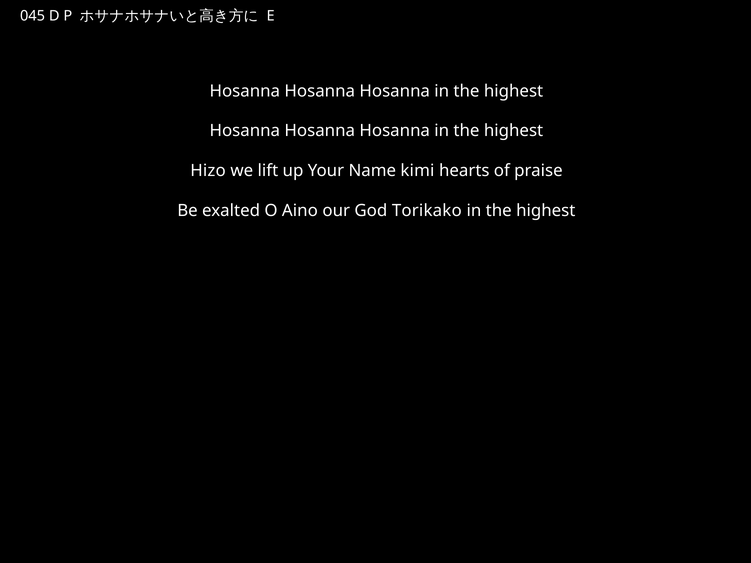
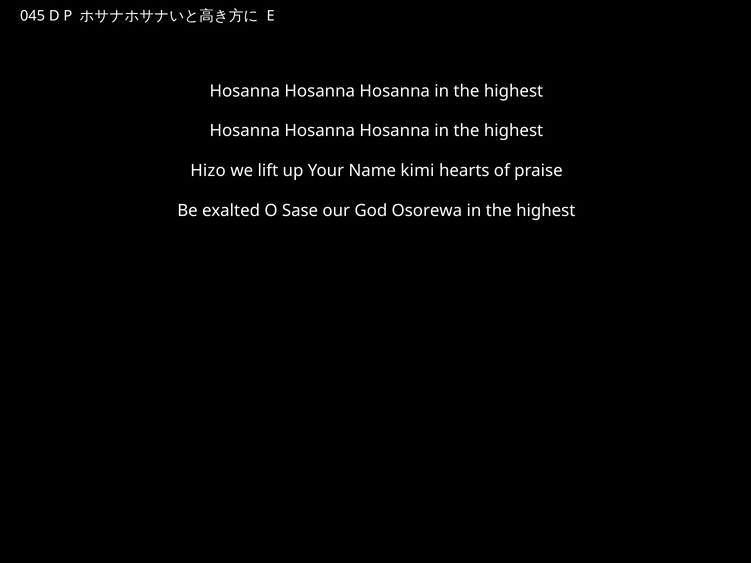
Aino: Aino -> Sase (300, 211)
Torikako: Torikako -> Osorewa (427, 211)
